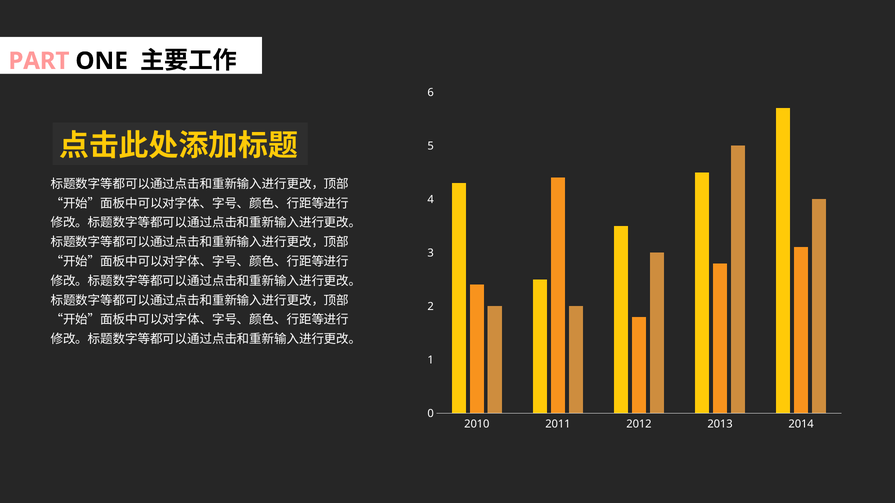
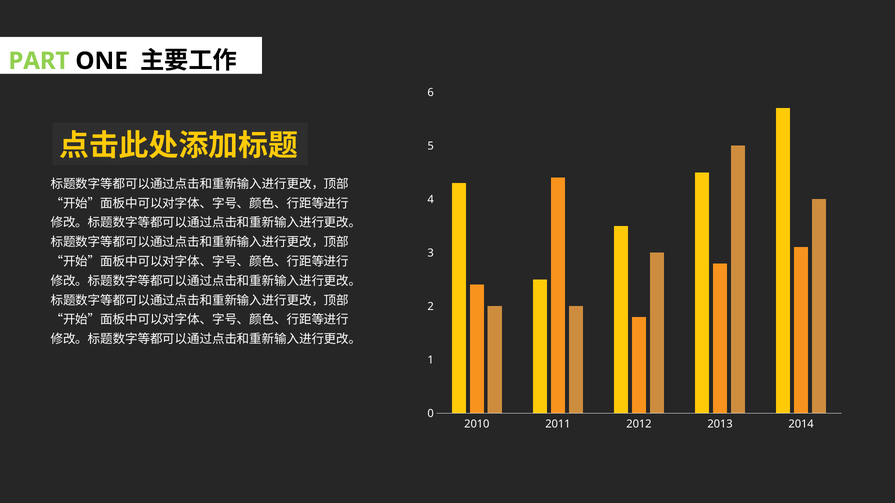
PART colour: pink -> light green (39, 61)
